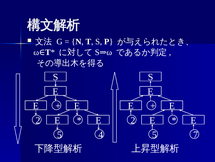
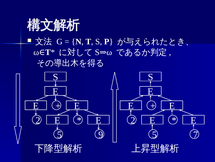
4: 4 -> 9 (101, 134)
